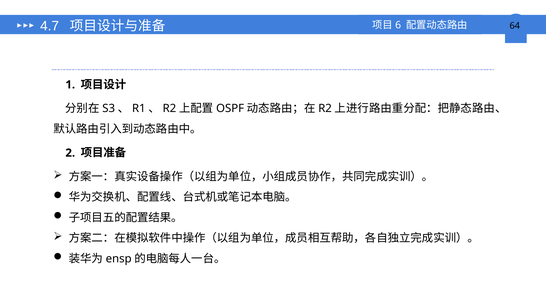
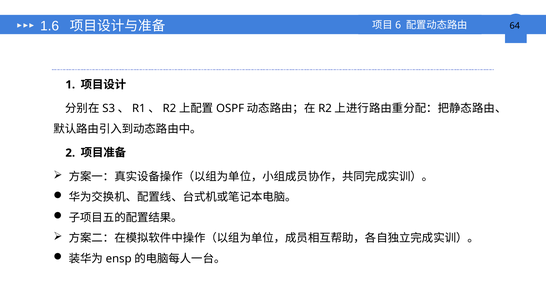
4.7: 4.7 -> 1.6 (50, 26)
